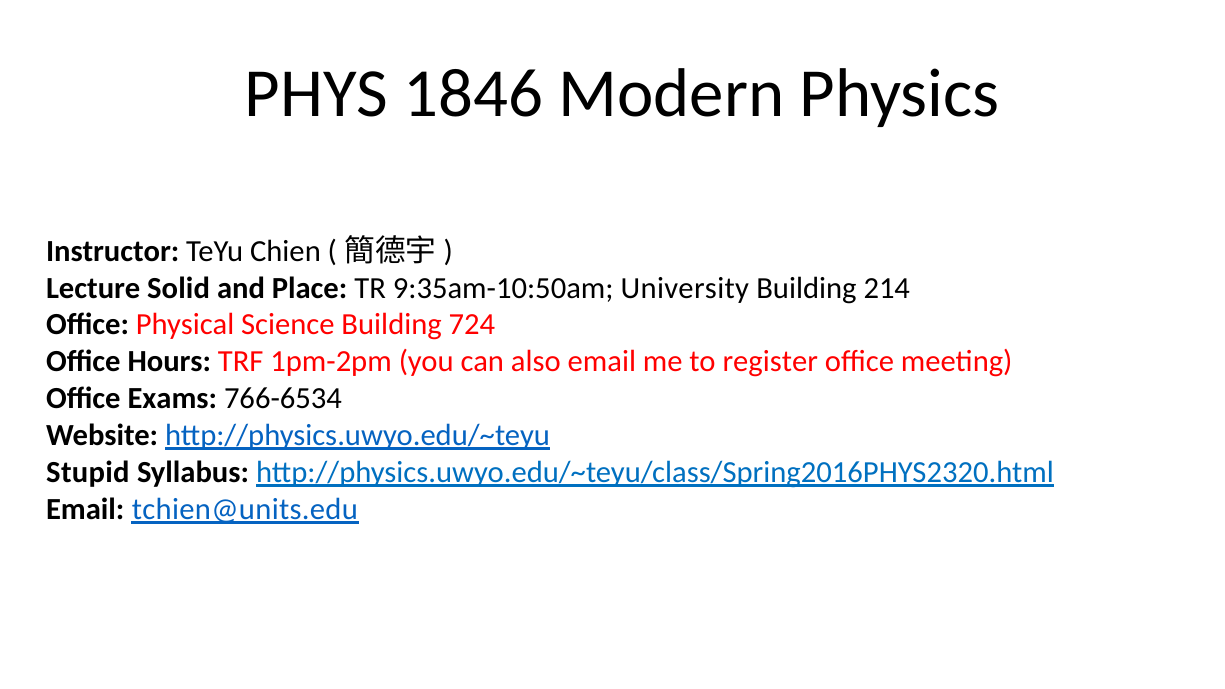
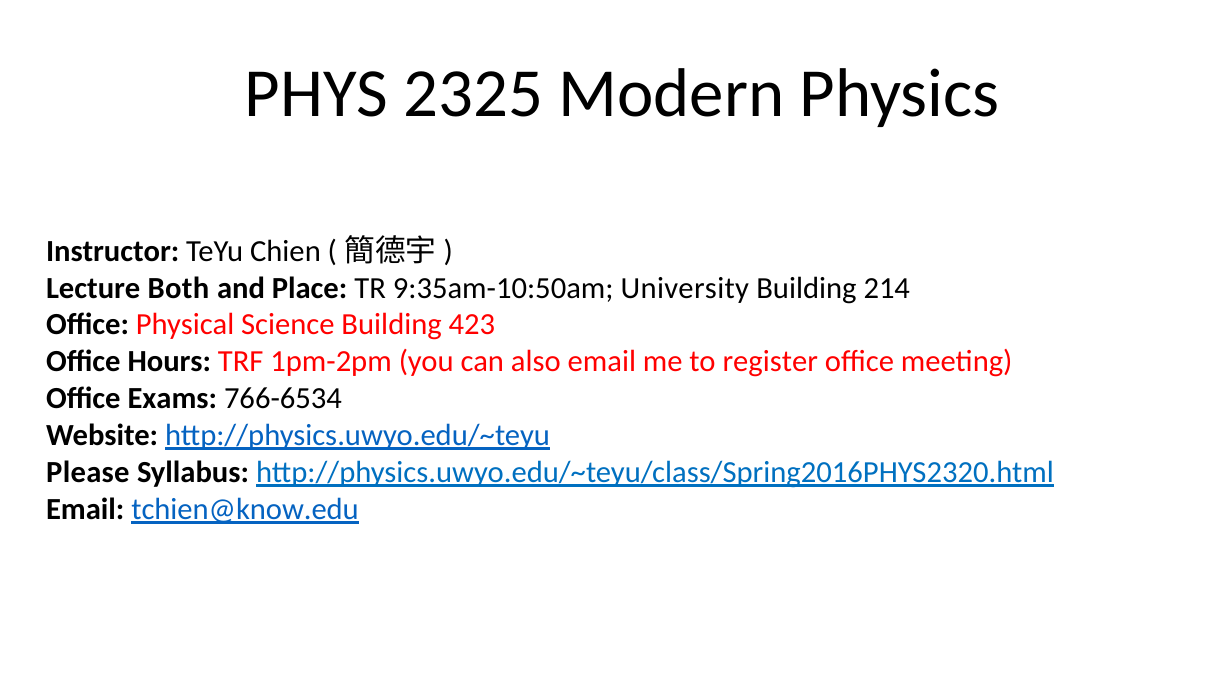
1846: 1846 -> 2325 (473, 94)
Solid: Solid -> Both (178, 288)
724: 724 -> 423 (472, 325)
Stupid: Stupid -> Please (88, 472)
tchien@units.edu: tchien@units.edu -> tchien@know.edu (245, 509)
